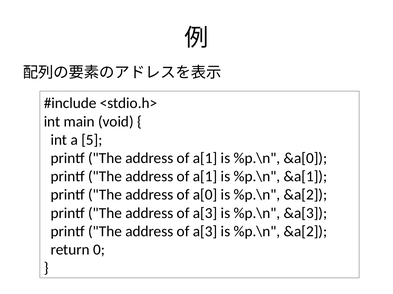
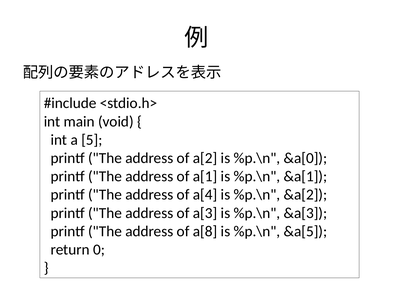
a[1: a[1 -> a[2 (205, 158)
a[0: a[0 -> a[4 (205, 195)
a[3: a[3 -> a[8 (205, 232)
&a[2: &a[2 -> &a[5 (305, 232)
